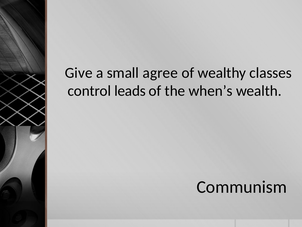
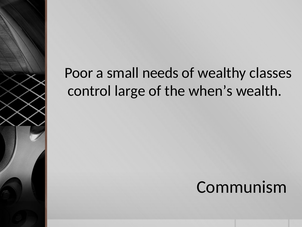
Give: Give -> Poor (79, 73)
agree: agree -> needs (160, 73)
leads: leads -> large (130, 91)
